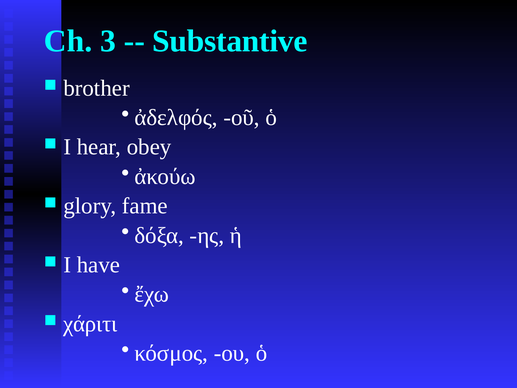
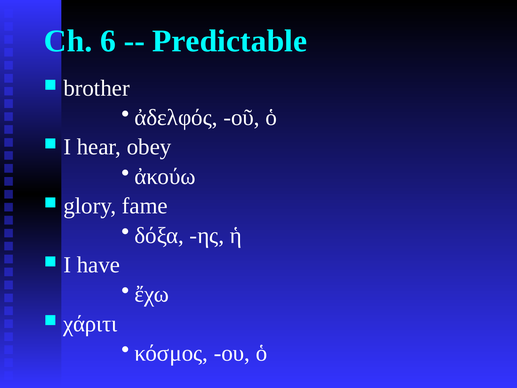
3: 3 -> 6 (108, 41)
Substantive: Substantive -> Predictable (230, 41)
